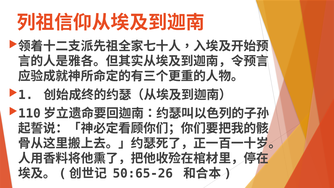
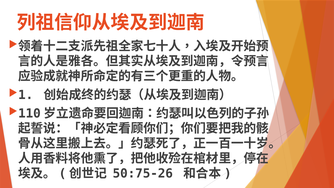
50:65-26: 50:65-26 -> 50:75-26 (143, 173)
